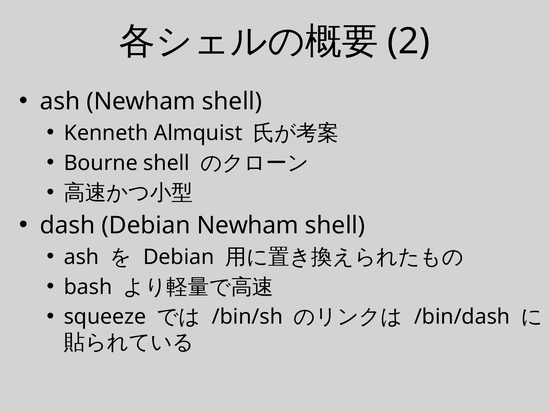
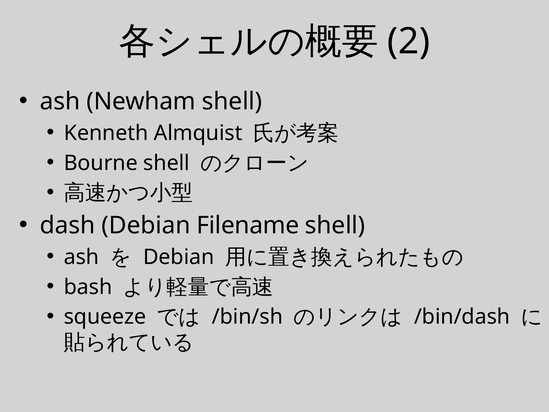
Debian Newham: Newham -> Filename (248, 225)
